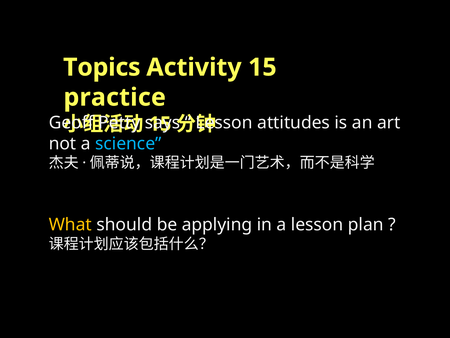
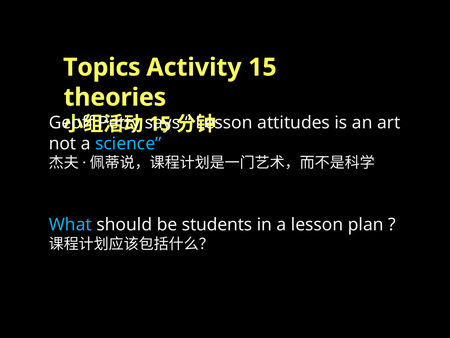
practice: practice -> theories (115, 97)
What colour: yellow -> light blue (70, 224)
applying: applying -> students (217, 224)
